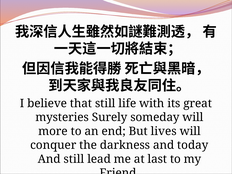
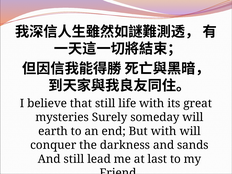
more: more -> earth (53, 131)
But lives: lives -> with (164, 131)
today: today -> sands (193, 145)
